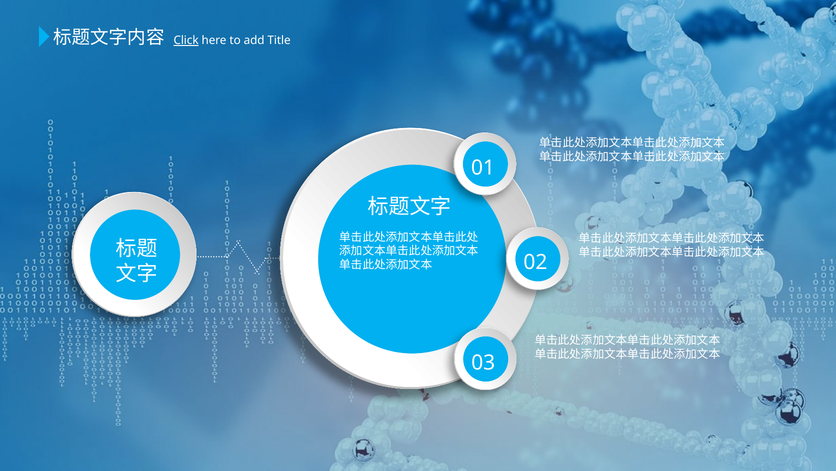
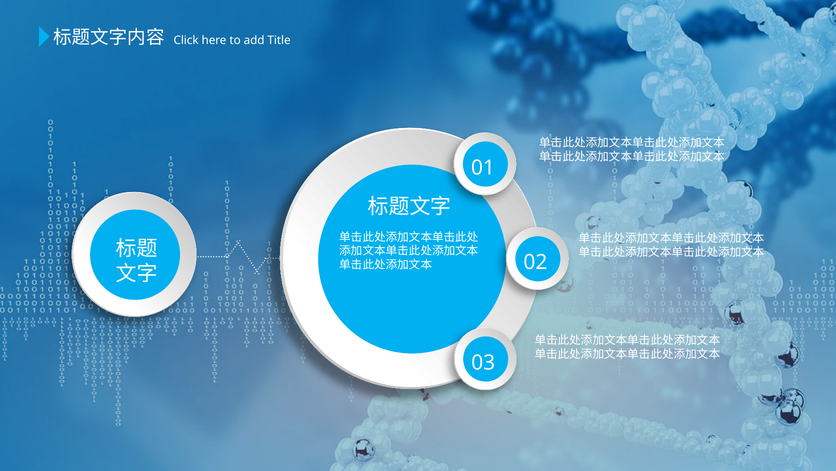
Click underline: present -> none (186, 40)
